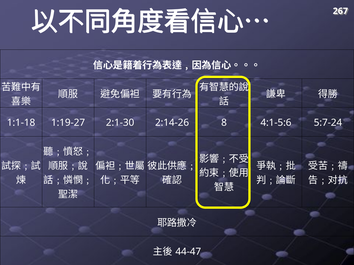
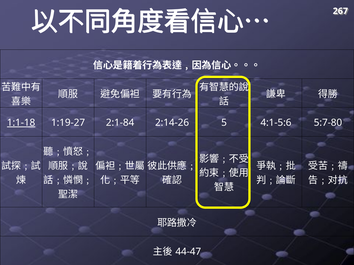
1:1-18 underline: none -> present (21, 123)
2:1-30: 2:1-30 -> 2:1-84 (120, 123)
8: 8 -> 5 (224, 123)
5:7-24: 5:7-24 -> 5:7-80 (328, 123)
